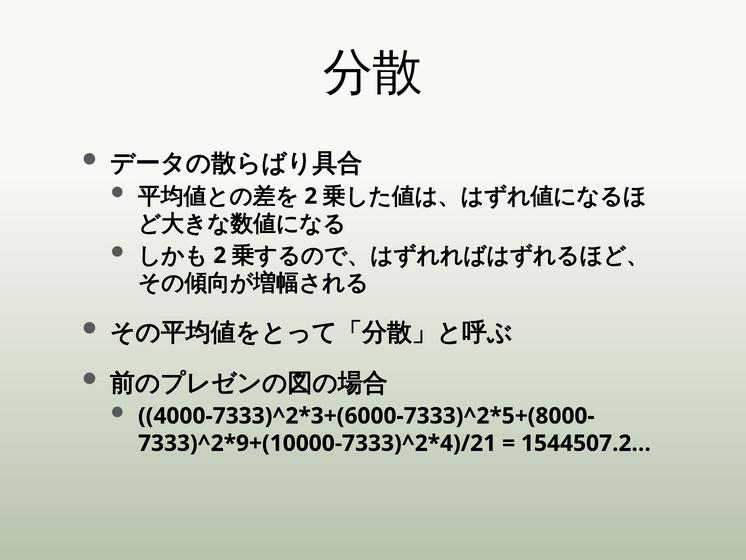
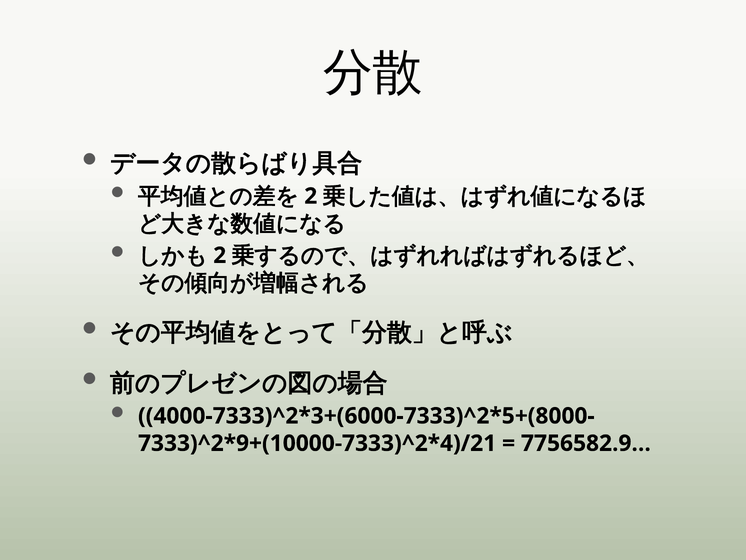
1544507.2…: 1544507.2… -> 7756582.9… (586, 443)
